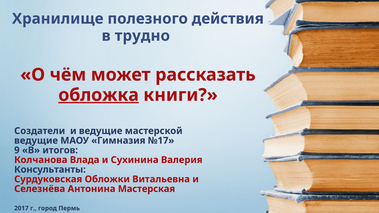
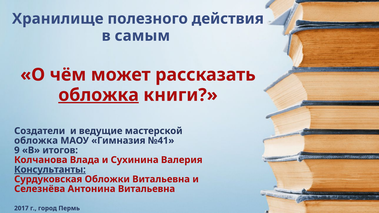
трудно: трудно -> самым (142, 36)
ведущие: ведущие -> обложка (36, 141)
№17: №17 -> №41 (161, 141)
Консультанты underline: none -> present (50, 170)
Антонина Мастерская: Мастерская -> Витальевна (146, 189)
